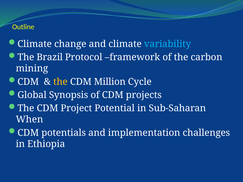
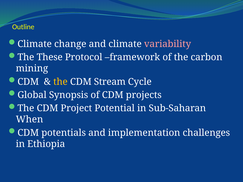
variability colour: light blue -> pink (168, 44)
Brazil: Brazil -> These (50, 57)
Million: Million -> Stream (110, 82)
